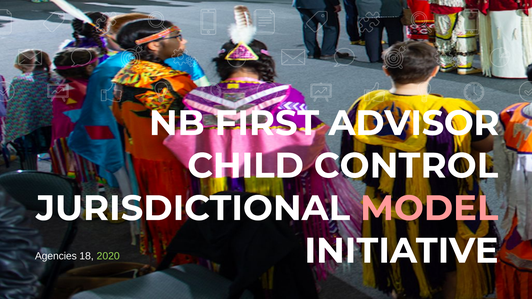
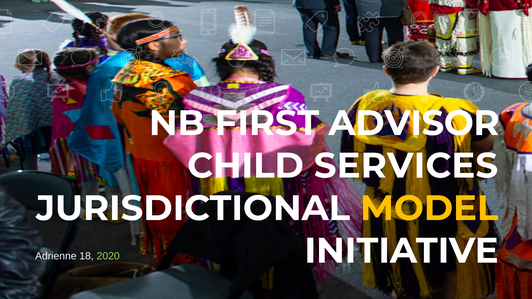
CONTROL: CONTROL -> SERVICES (406, 166)
MODEL colour: pink -> yellow (429, 209)
Agencies: Agencies -> Adrienne (56, 256)
